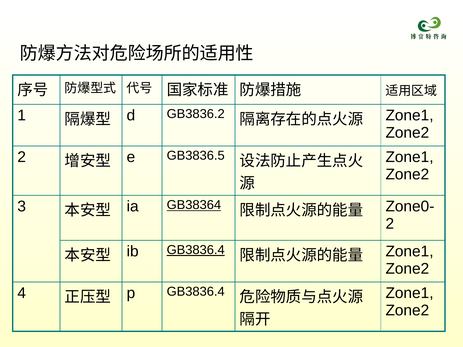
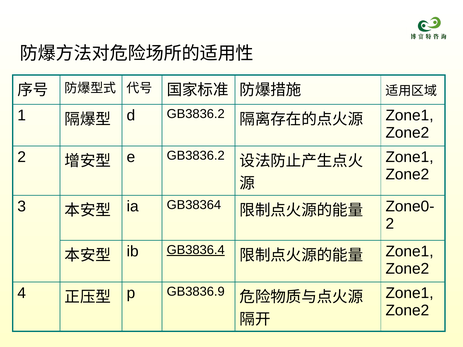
e GB3836.5: GB3836.5 -> GB3836.2 (196, 156)
GB38364 underline: present -> none (194, 205)
p GB3836.4: GB3836.4 -> GB3836.9 (196, 292)
